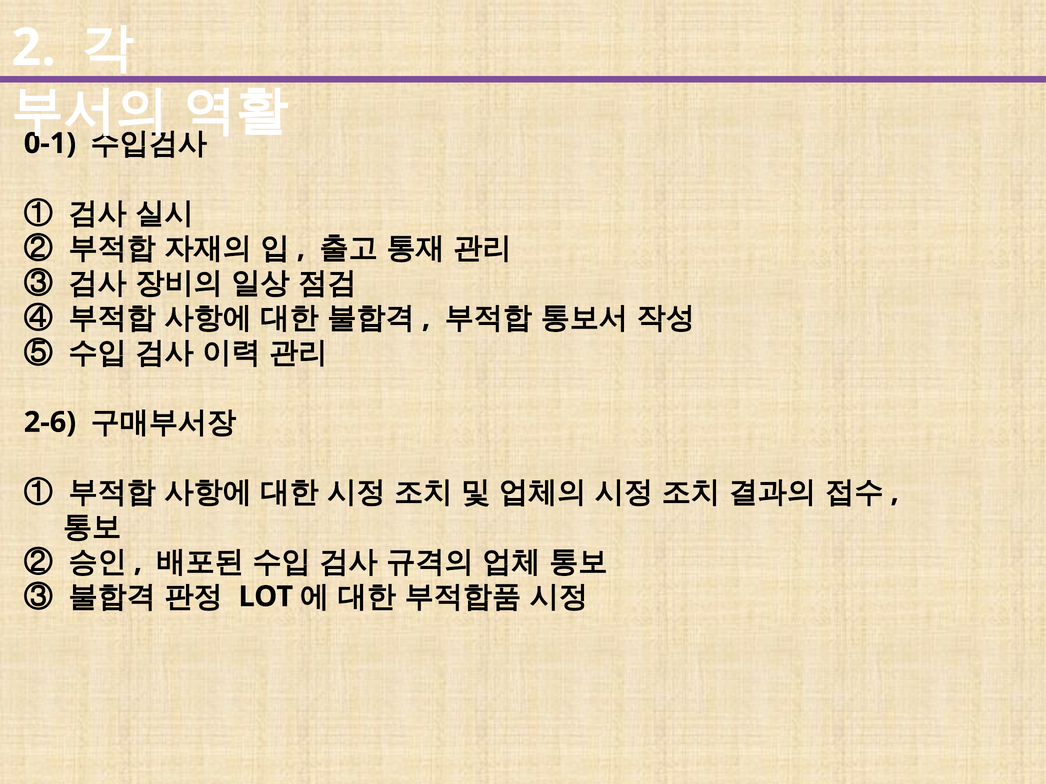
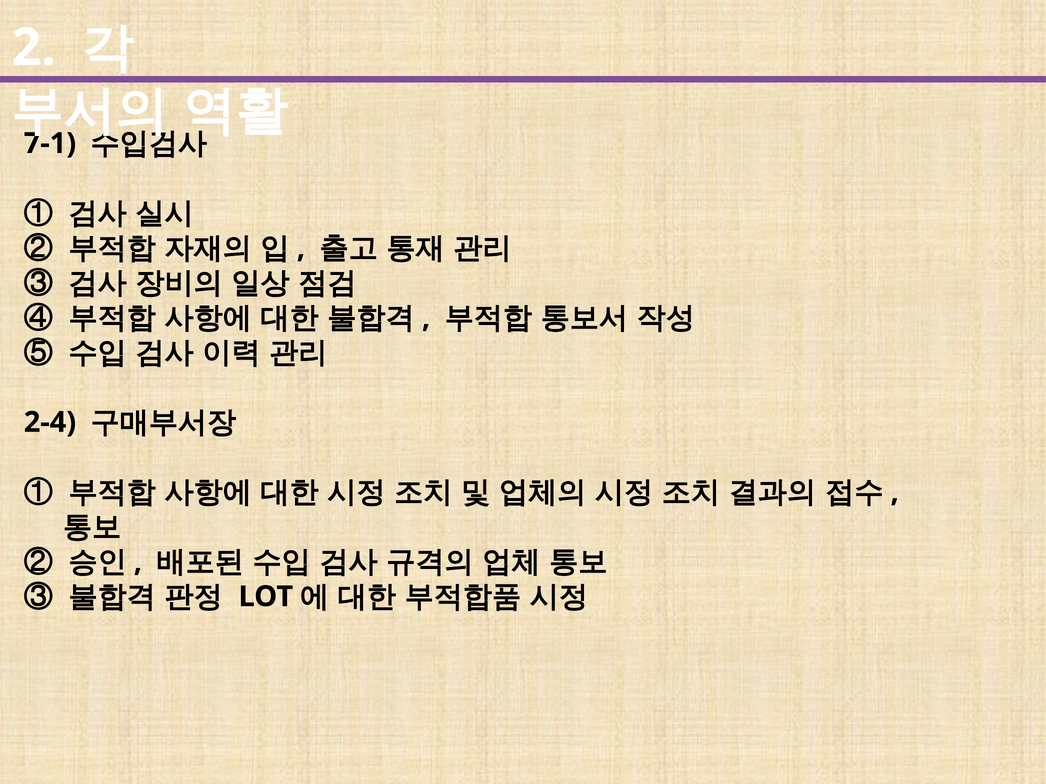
0-1: 0-1 -> 7-1 (50, 143)
2-6: 2-6 -> 2-4 (50, 423)
